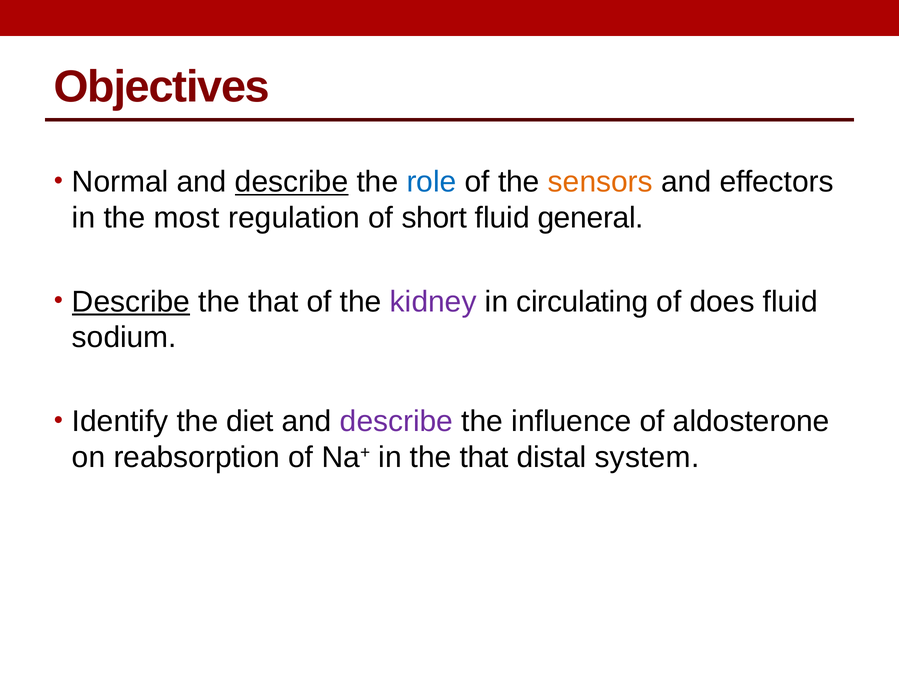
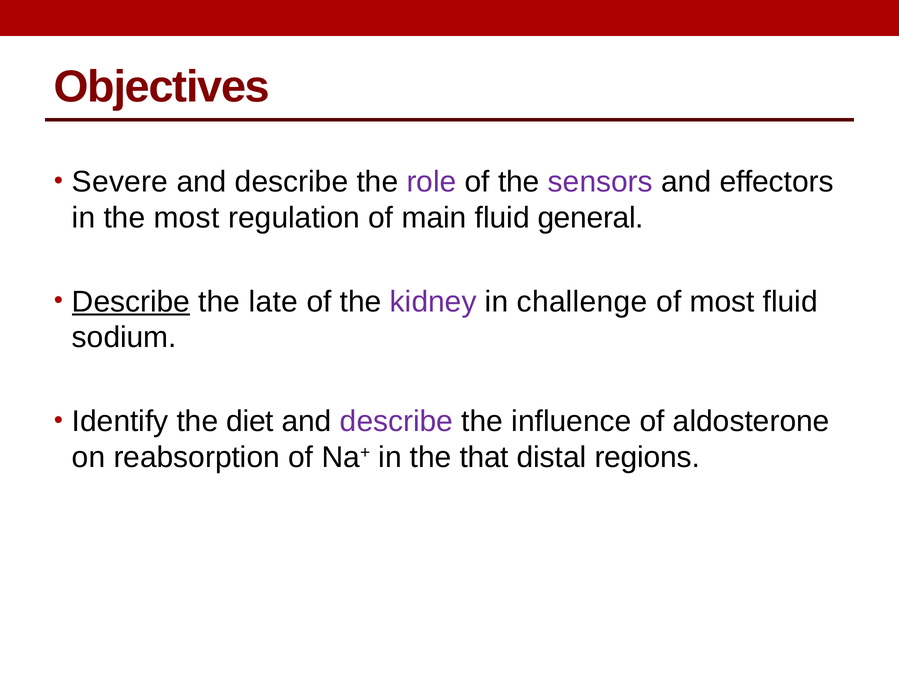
Normal: Normal -> Severe (120, 182)
describe underline: present -> none (292, 182)
role colour: blue -> purple (432, 182)
sensors colour: orange -> purple (600, 182)
short: short -> main (434, 218)
that: that -> late (273, 302)
circulating: circulating -> challenge (582, 302)
of does: does -> most (722, 302)
system: system -> regions (647, 458)
